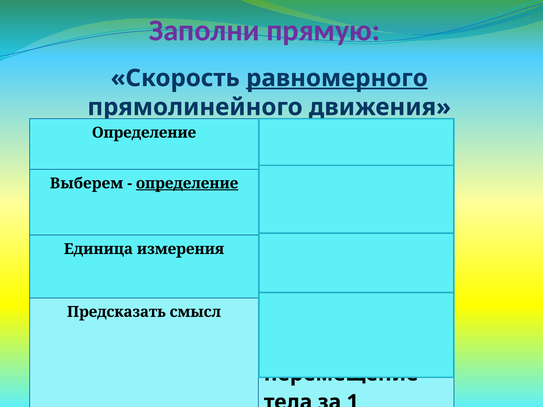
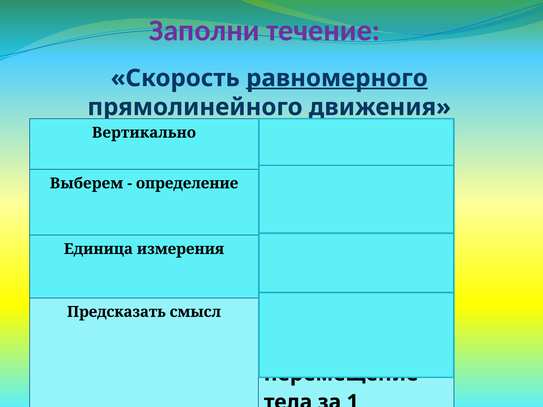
прямую: прямую -> течение (323, 31)
Определение: Определение -> Вертикально (144, 133)
определение underline: present -> none (187, 183)
